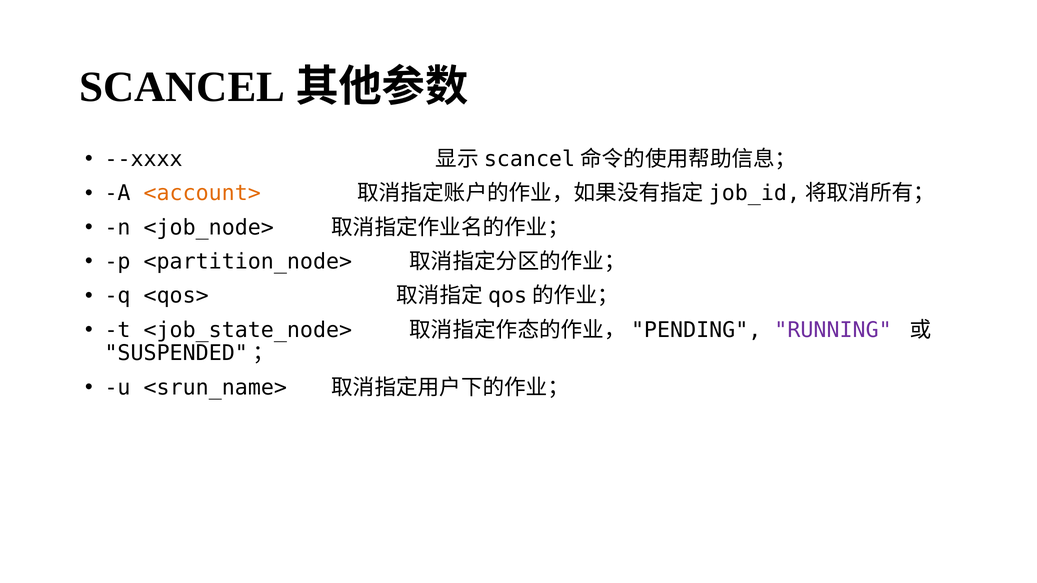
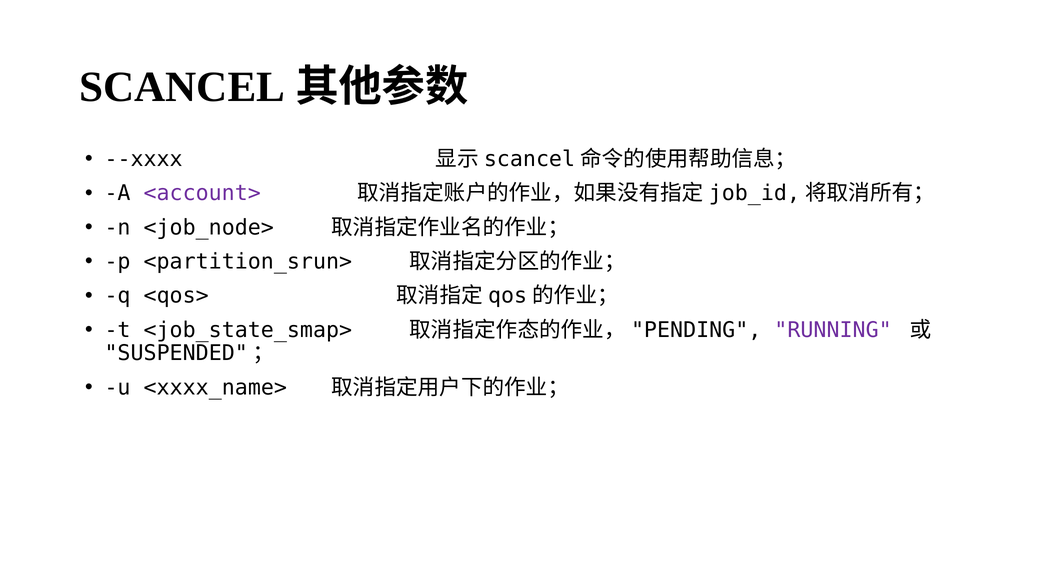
<account> colour: orange -> purple (202, 193)
<partition_node>: <partition_node> -> <partition_srun> (248, 262)
<job_state_node>: <job_state_node> -> <job_state_smap> (248, 330)
<srun_name>: <srun_name> -> <xxxx_name> (215, 388)
